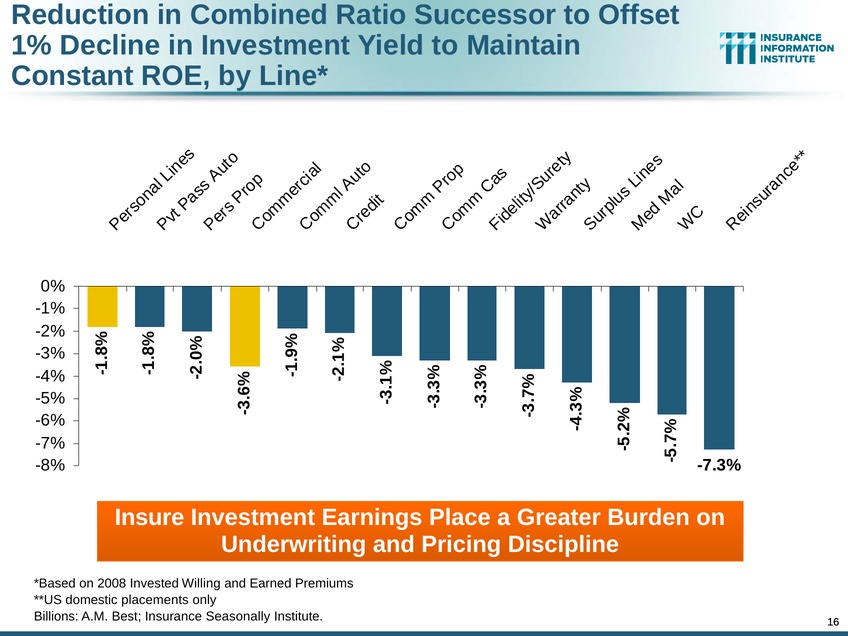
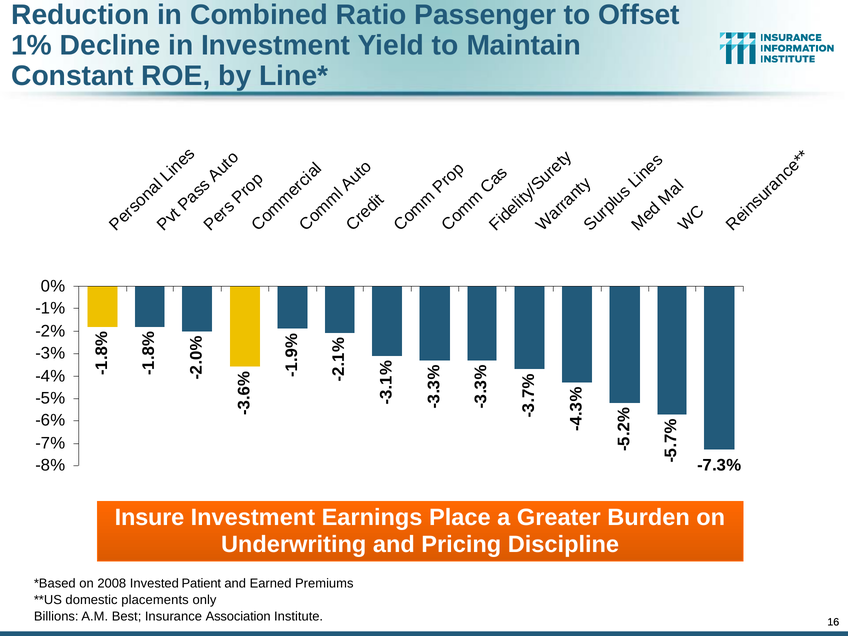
Successor: Successor -> Passenger (485, 15)
Willing: Willing -> Patient (201, 583)
Seasonally: Seasonally -> Association (238, 616)
